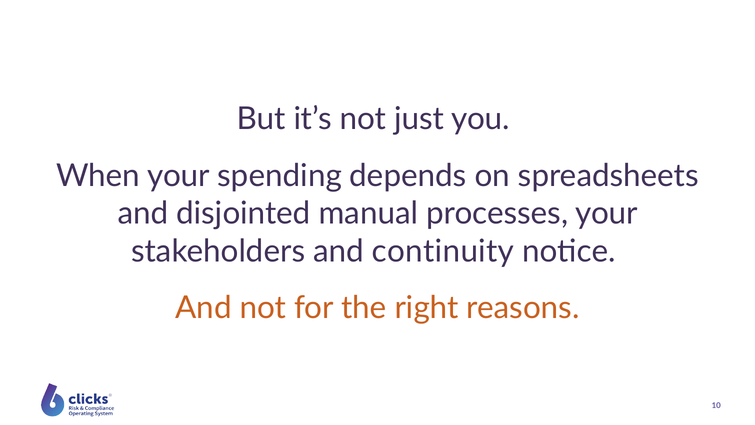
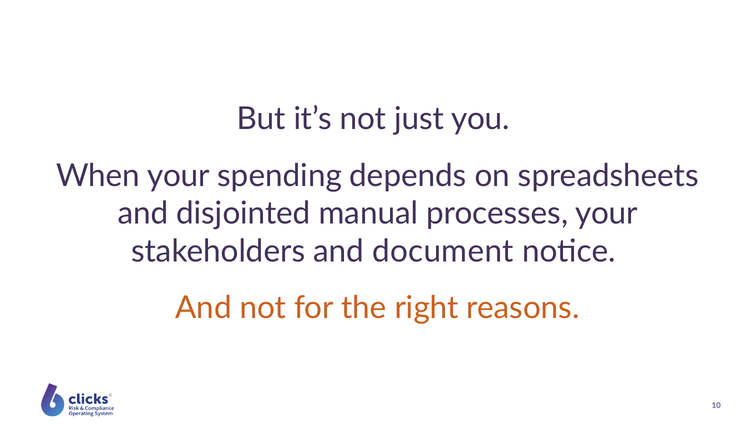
continuity: continuity -> document (443, 251)
